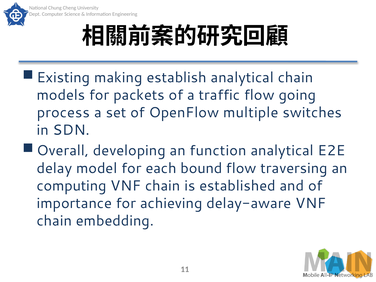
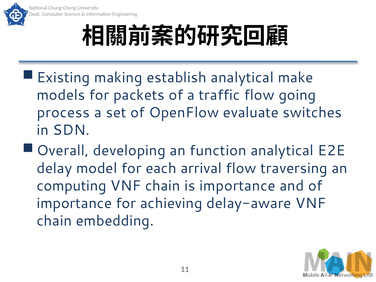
analytical chain: chain -> make (296, 77)
multiple: multiple -> evaluate (251, 113)
bound: bound -> arrival (201, 168)
is established: established -> importance (237, 186)
